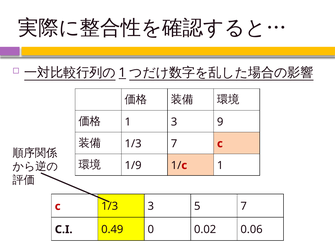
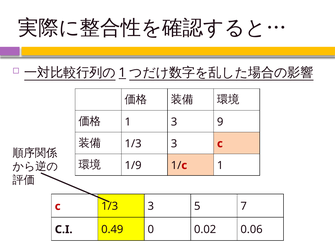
7: 7 -> 3 (174, 144)
